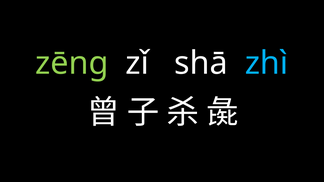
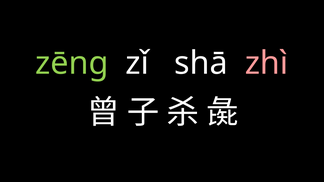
zhì colour: light blue -> pink (267, 63)
